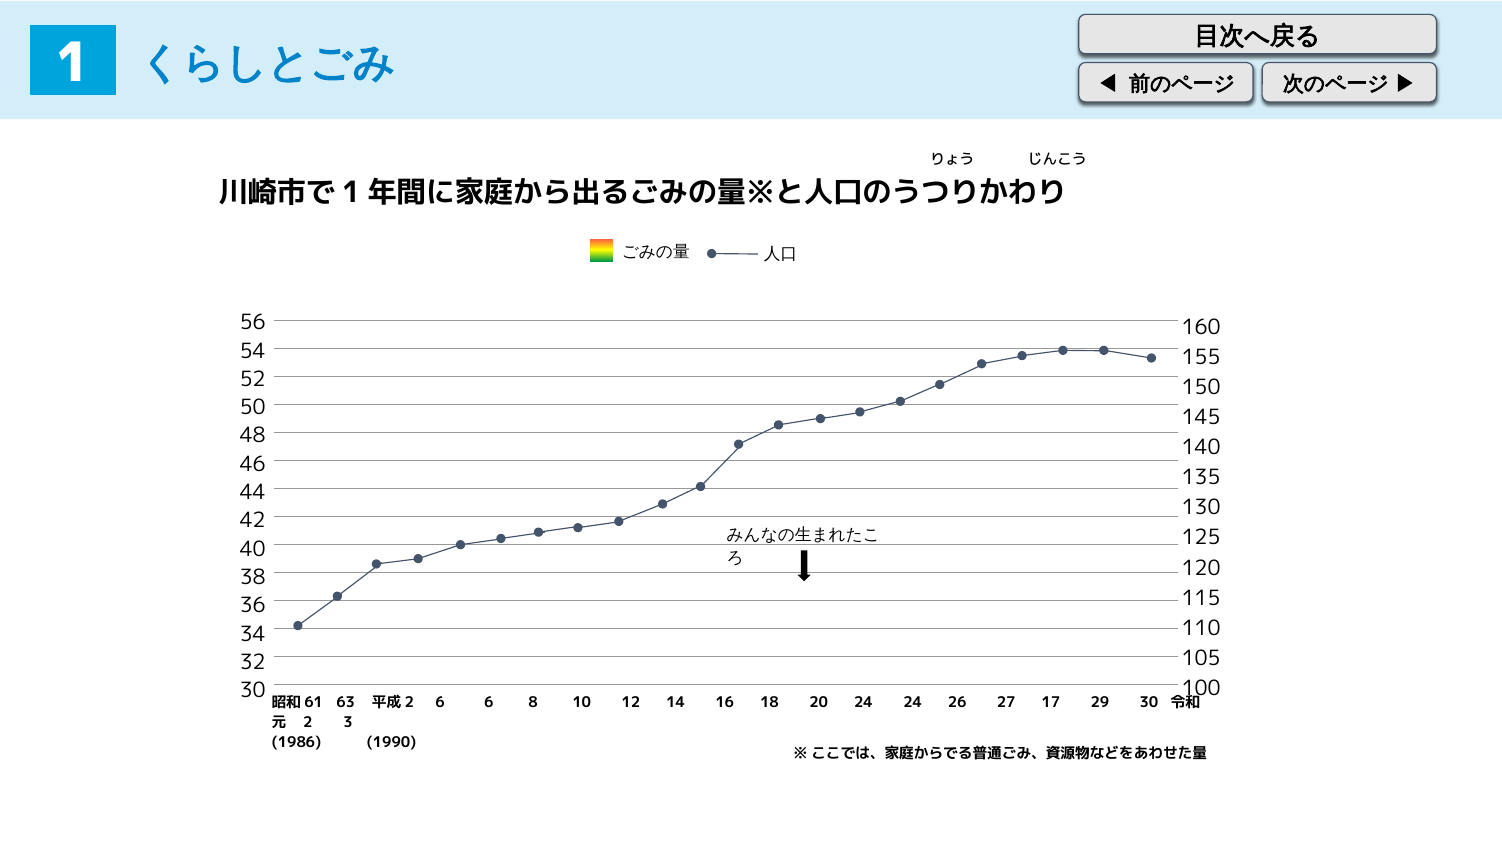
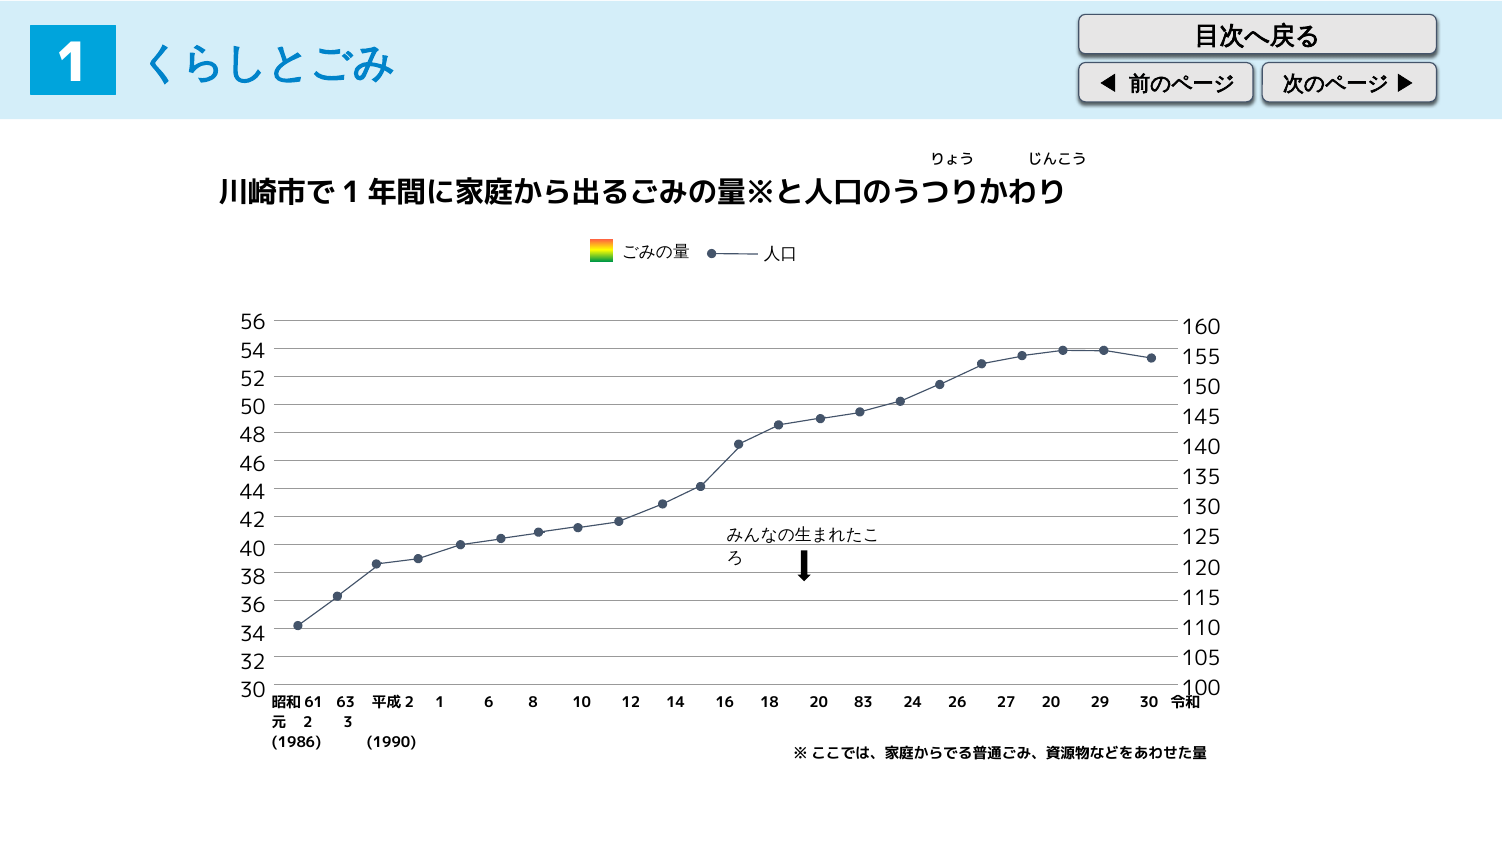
6: 6 -> 1 (440, 703)
20 24: 24 -> 83 (863, 703)
27 17: 17 -> 20 (1051, 703)
